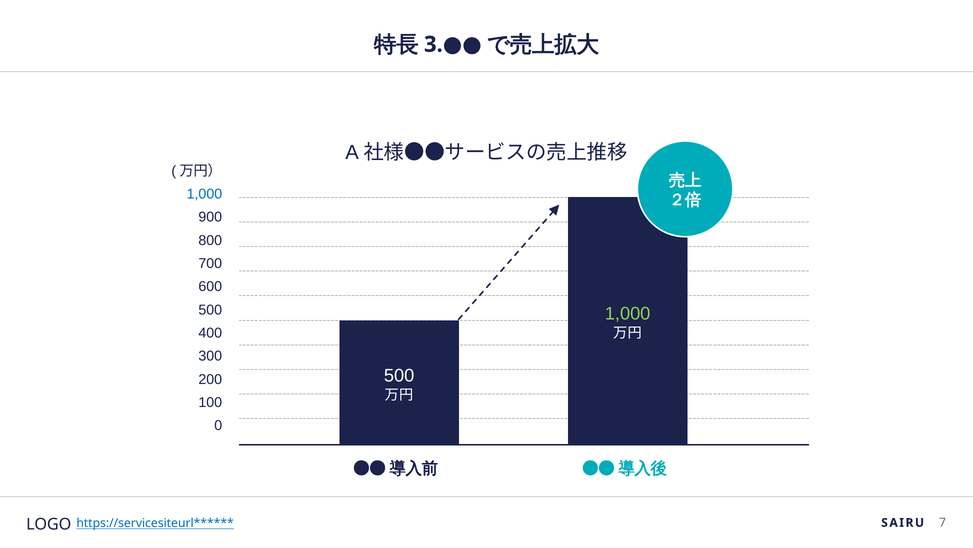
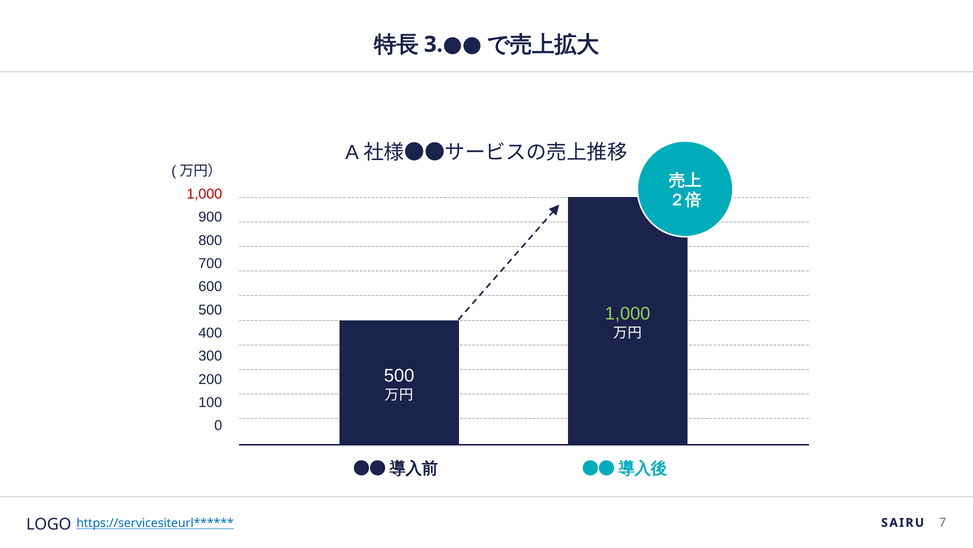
1,000 colour: blue -> red (204, 194)
